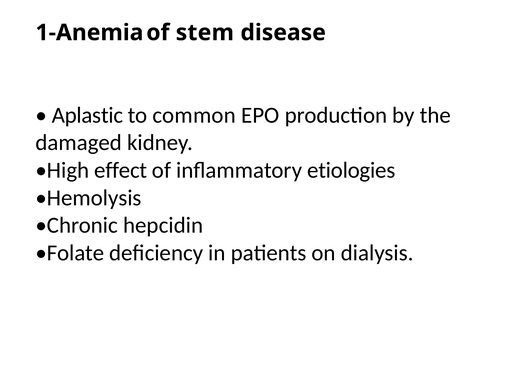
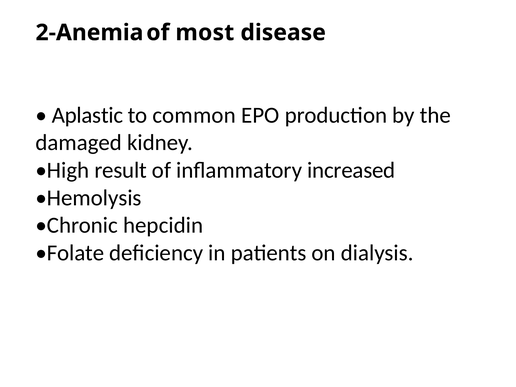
1-Anemia: 1-Anemia -> 2-Anemia (89, 33)
stem: stem -> most (205, 33)
effect: effect -> result (121, 170)
etiologies: etiologies -> increased (351, 170)
